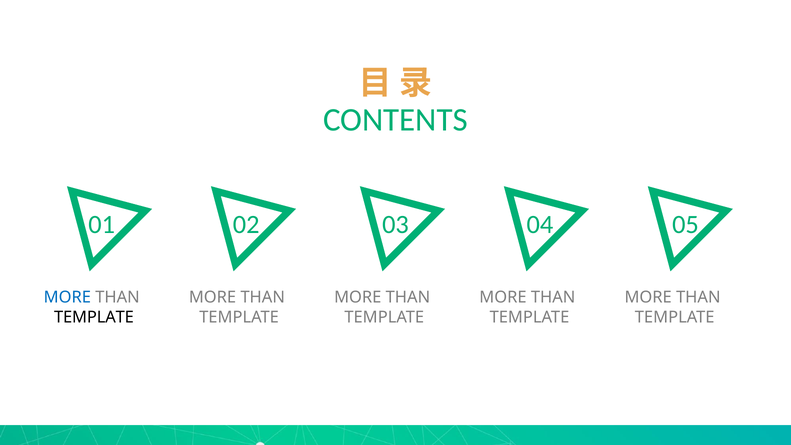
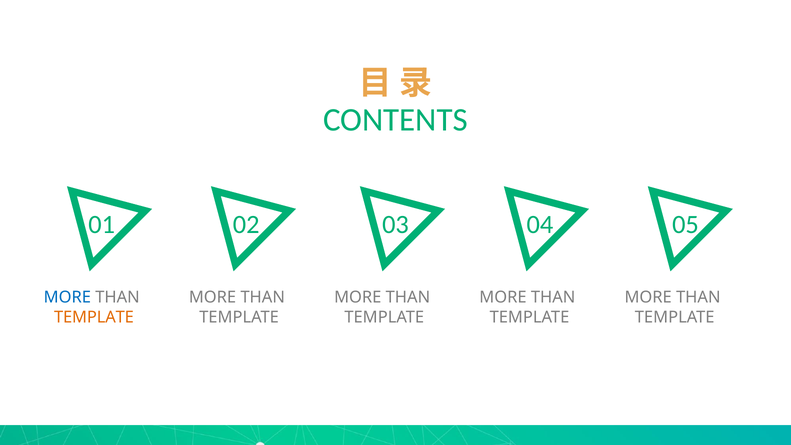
TEMPLATE colour: black -> orange (94, 317)
